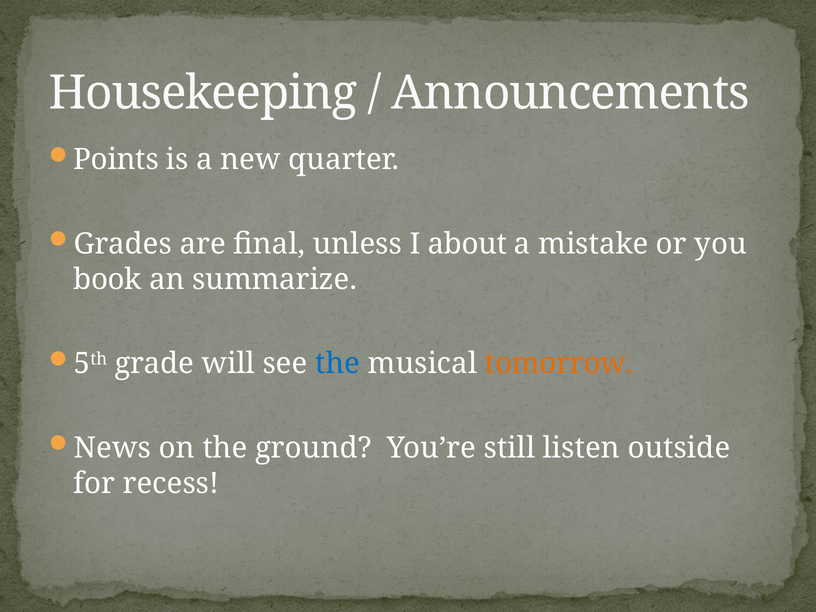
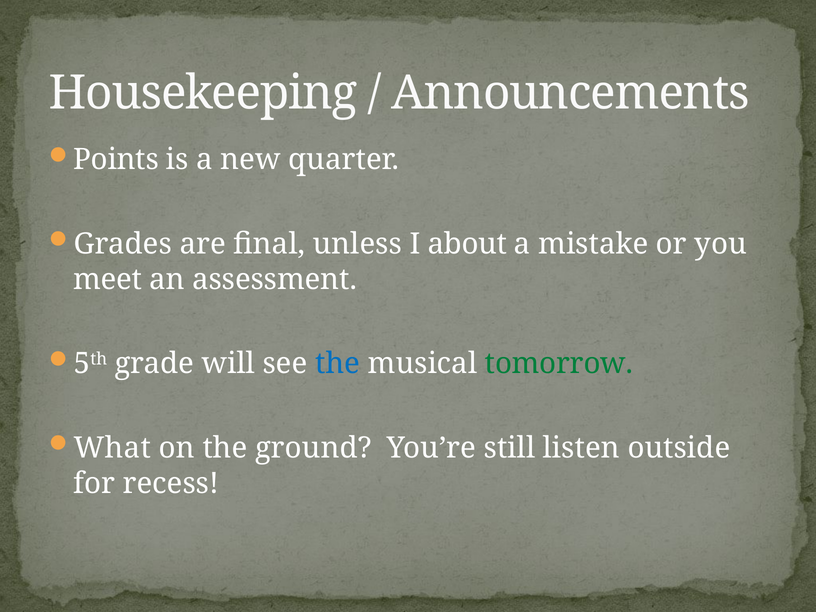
book: book -> meet (108, 279)
summarize: summarize -> assessment (275, 279)
tomorrow colour: orange -> green (559, 364)
News: News -> What (112, 448)
